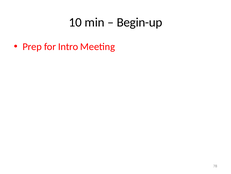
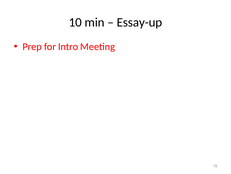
Begin-up: Begin-up -> Essay-up (139, 22)
